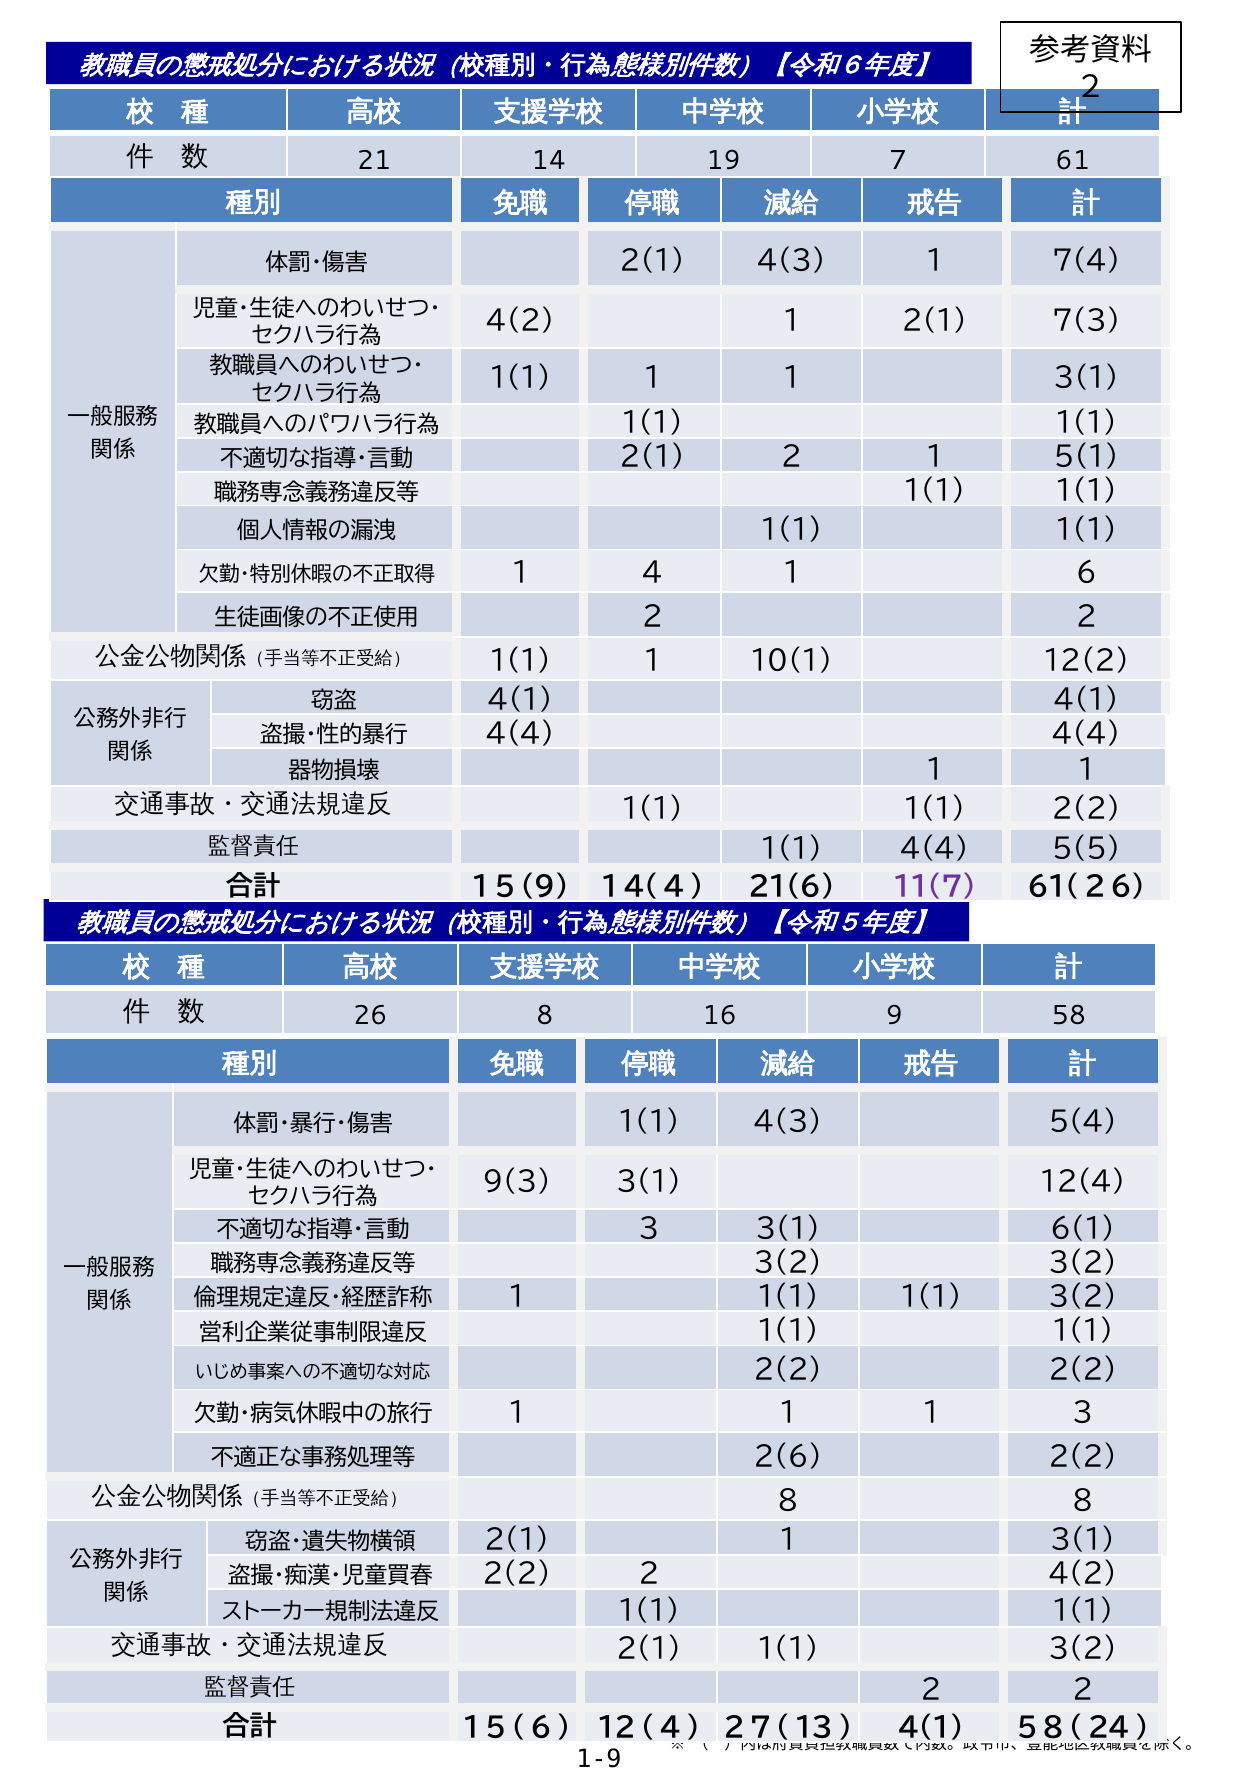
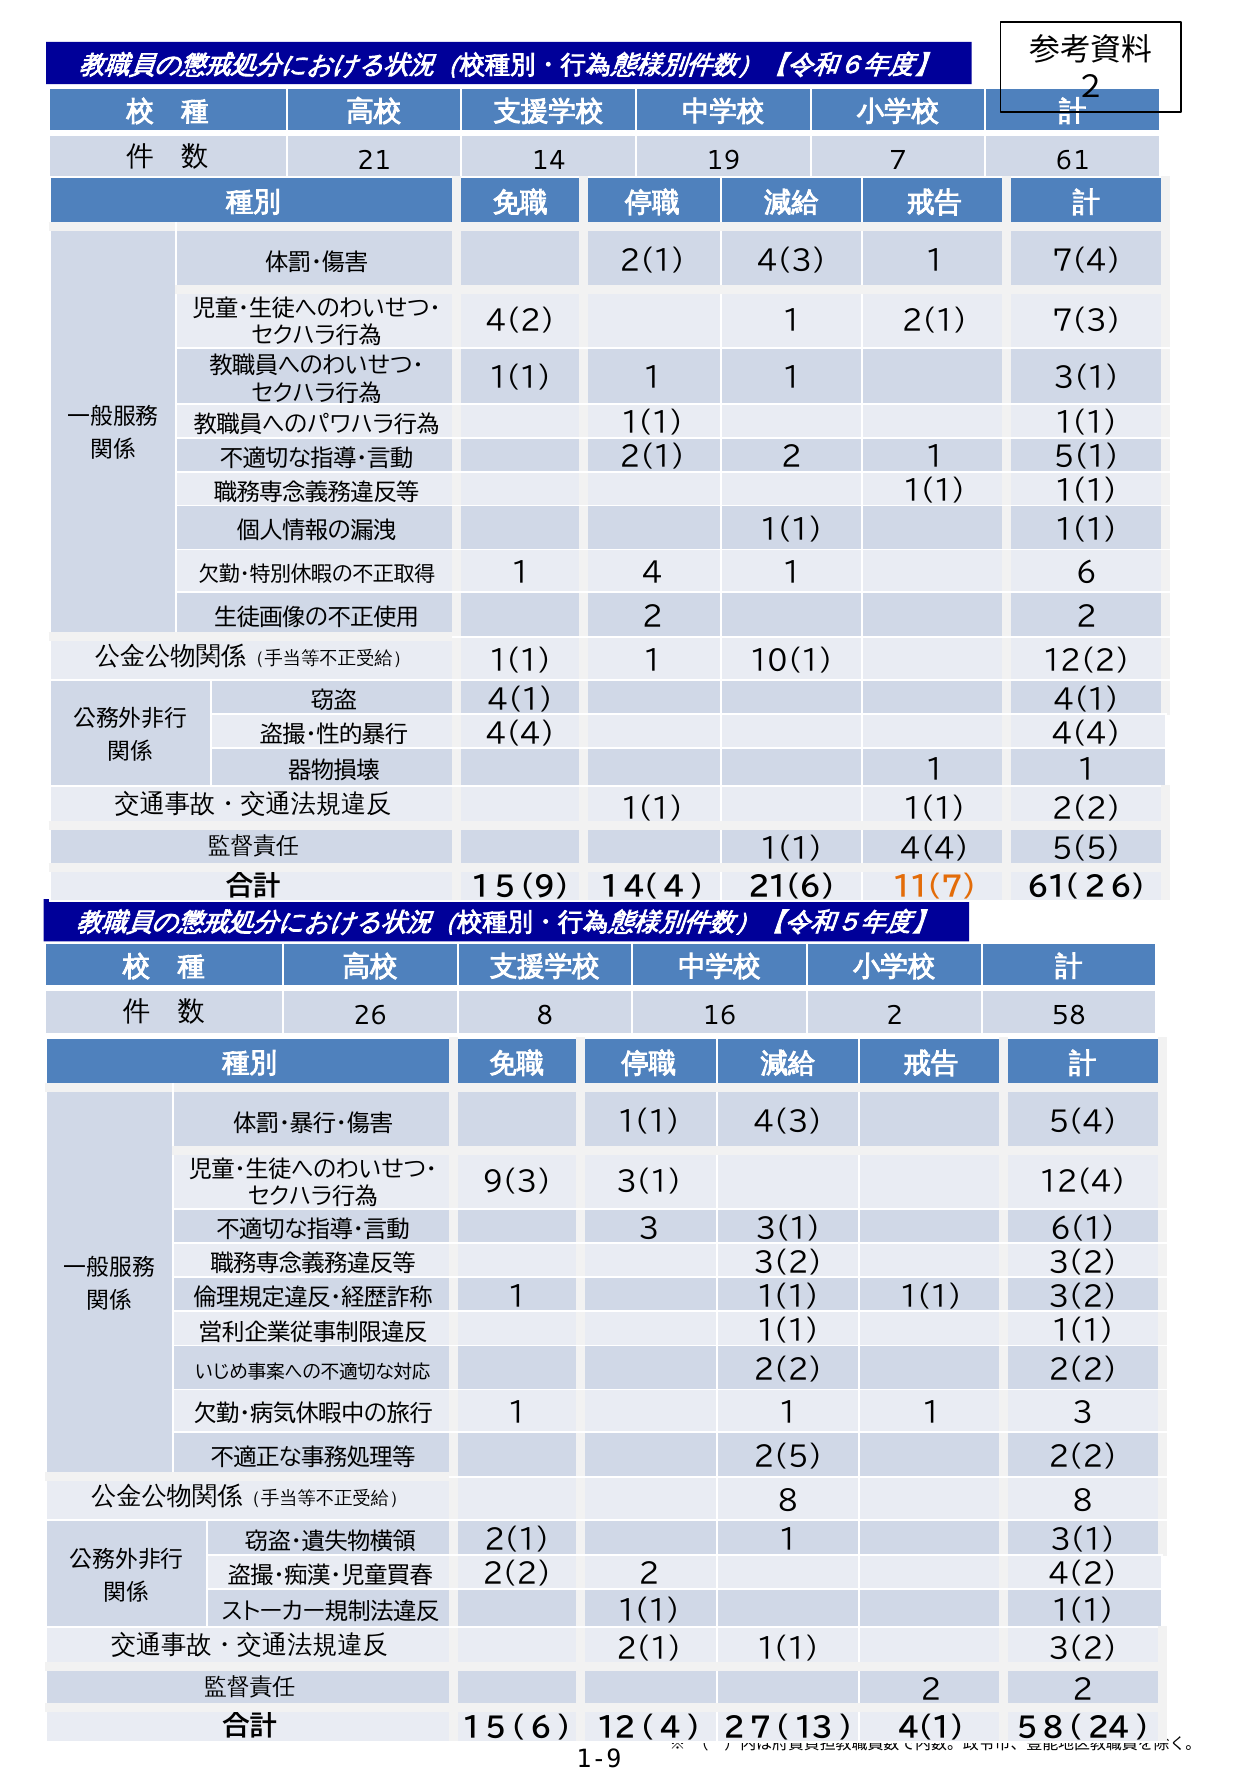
１１（７） colour: purple -> orange (935, 887)
16 9: 9 -> 2 (894, 1015)
2(6: 2(6 -> 2(5 (788, 1457)
